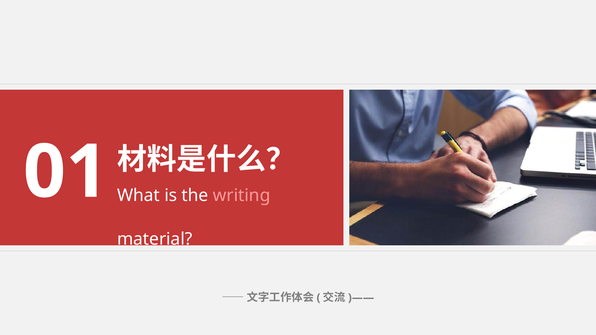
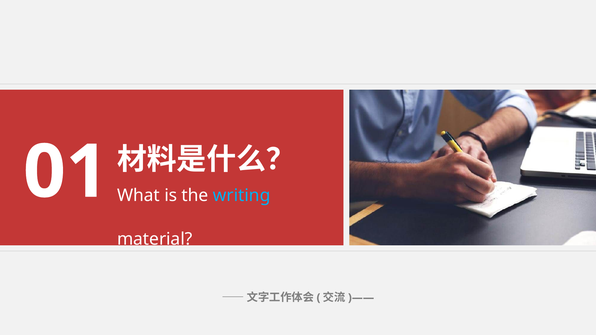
writing colour: pink -> light blue (242, 195)
